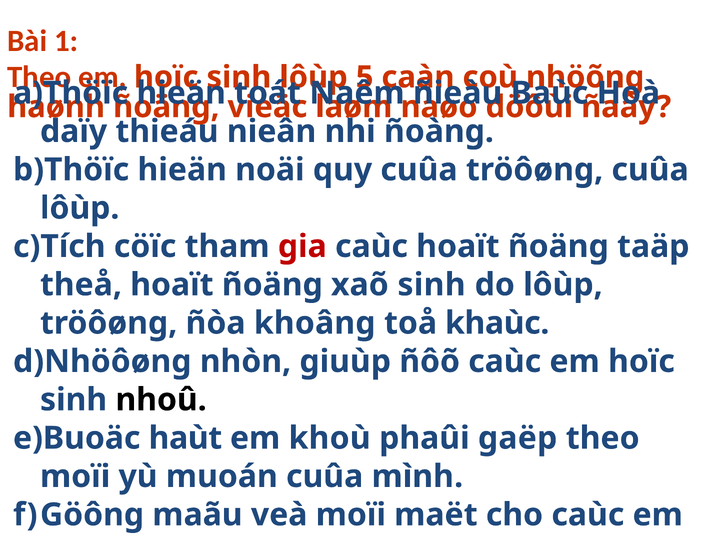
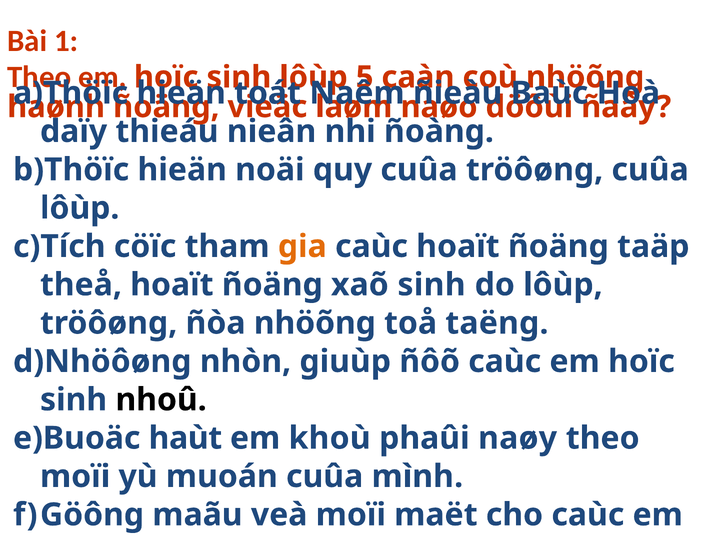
gia colour: red -> orange (302, 247)
ñòa khoâng: khoâng -> nhöõng (315, 323)
khaùc: khaùc -> taëng (497, 323)
gaëp: gaëp -> naøy (518, 438)
